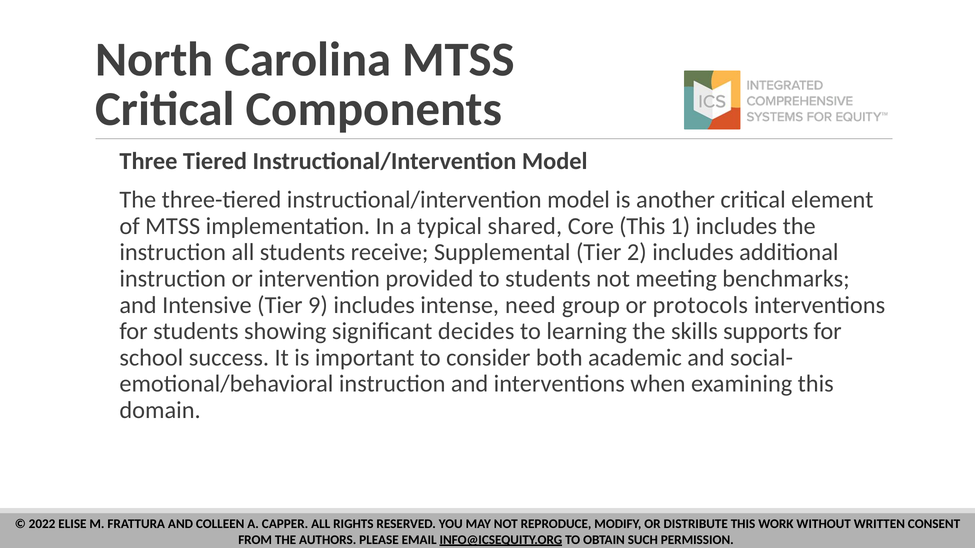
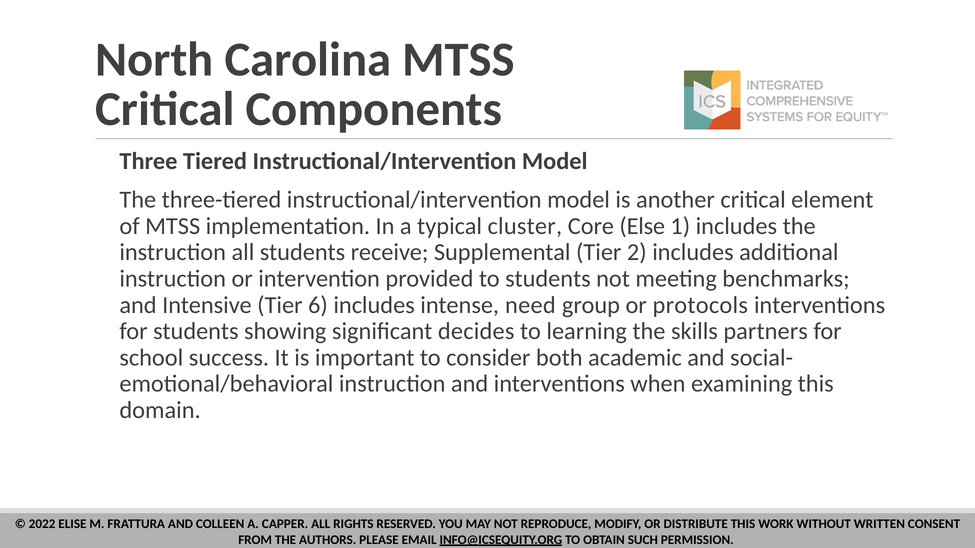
shared: shared -> cluster (525, 226)
Core This: This -> Else (642, 226)
9: 9 -> 6 (318, 305)
supports: supports -> partners (766, 332)
